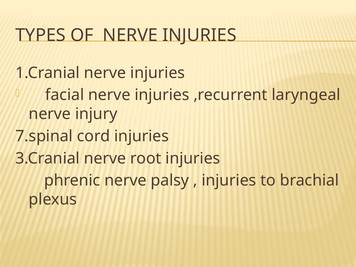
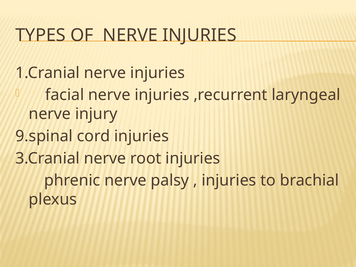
7.spinal: 7.spinal -> 9.spinal (44, 136)
